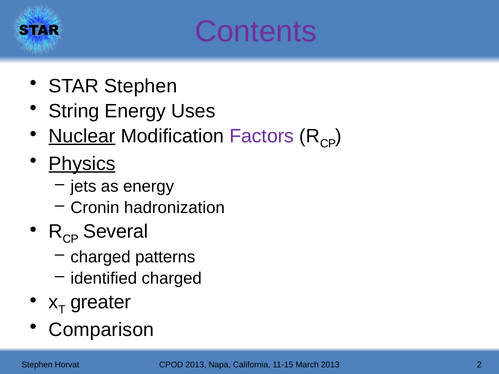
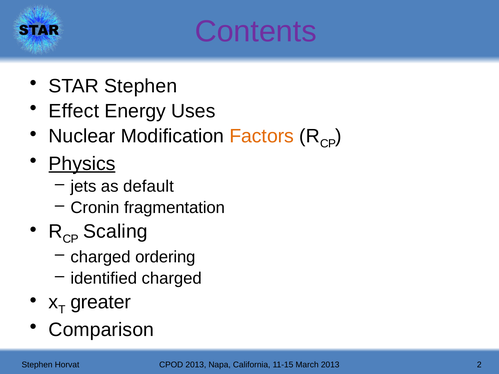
String: String -> Effect (74, 111)
Nuclear underline: present -> none (82, 136)
Factors colour: purple -> orange (262, 136)
as energy: energy -> default (148, 186)
hadronization: hadronization -> fragmentation (174, 208)
Several: Several -> Scaling (115, 232)
patterns: patterns -> ordering (165, 257)
